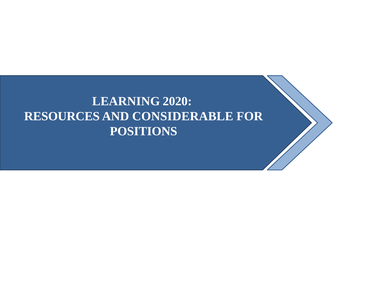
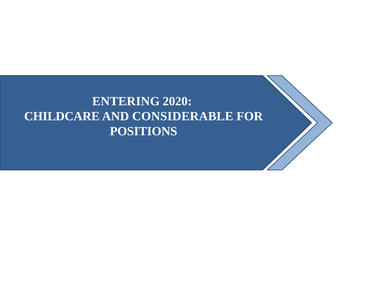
LEARNING: LEARNING -> ENTERING (126, 101)
RESOURCES: RESOURCES -> CHILDCARE (62, 116)
